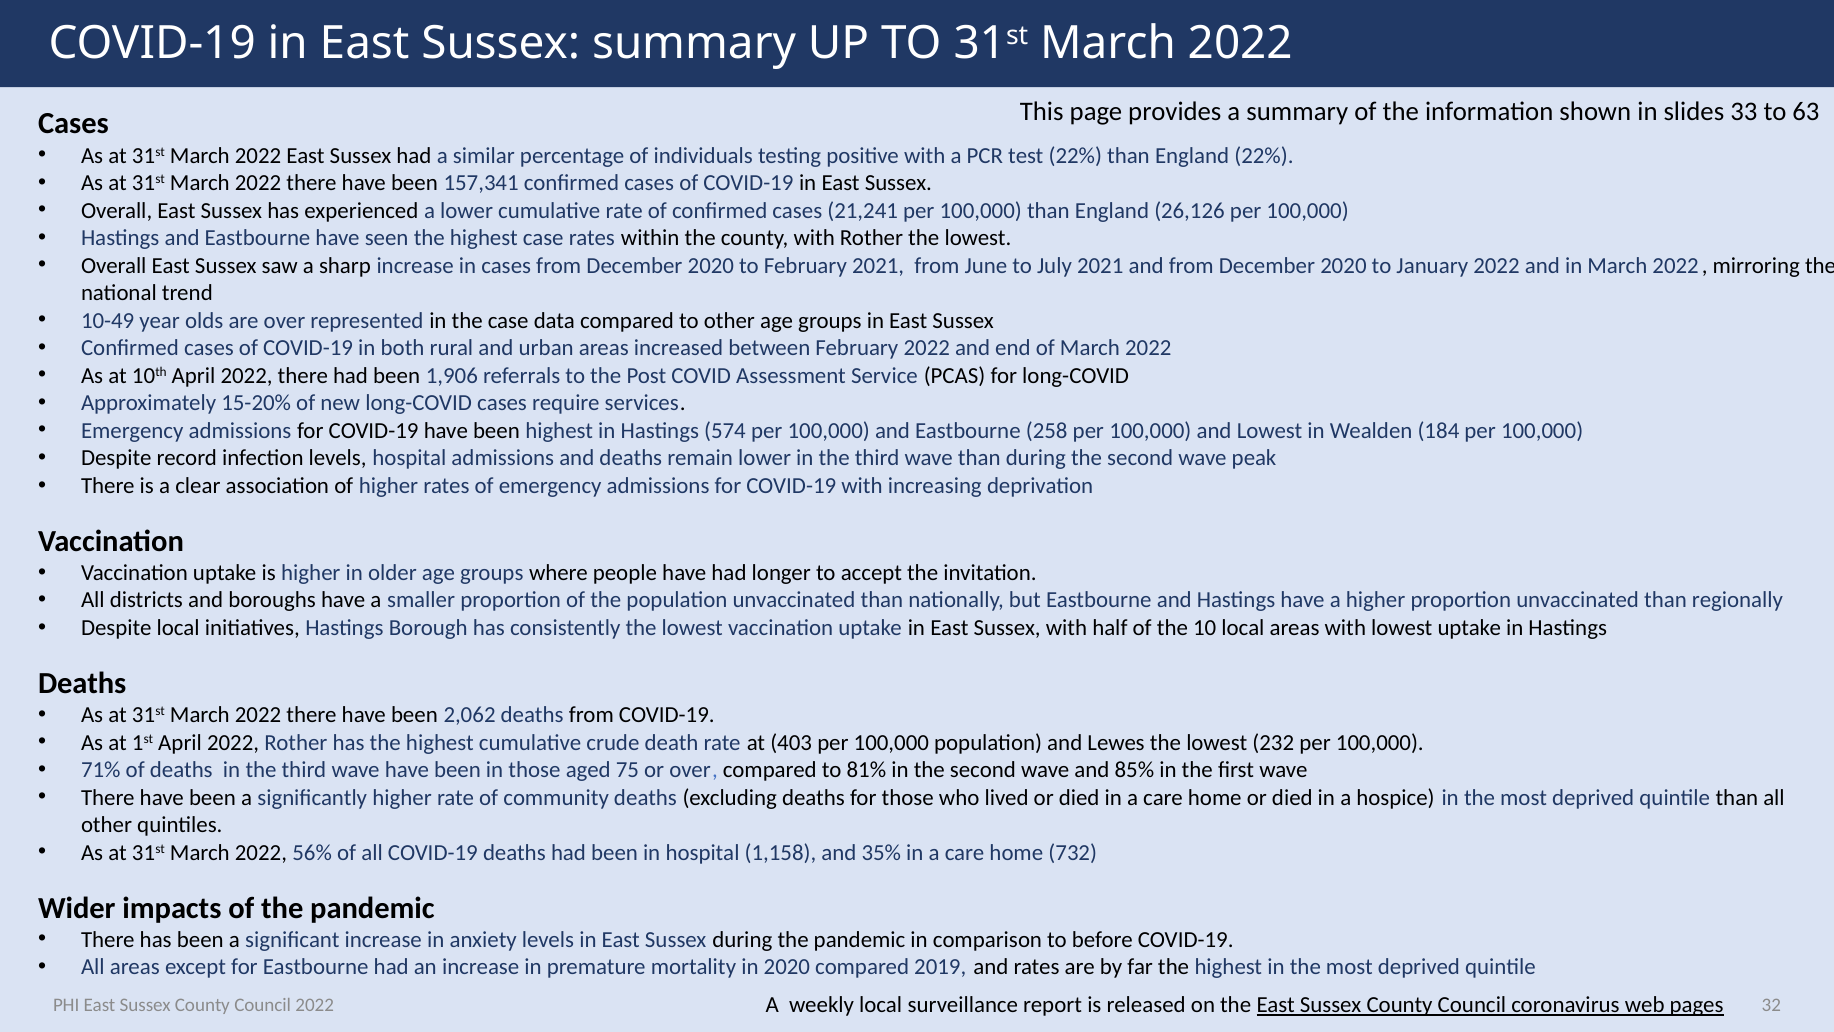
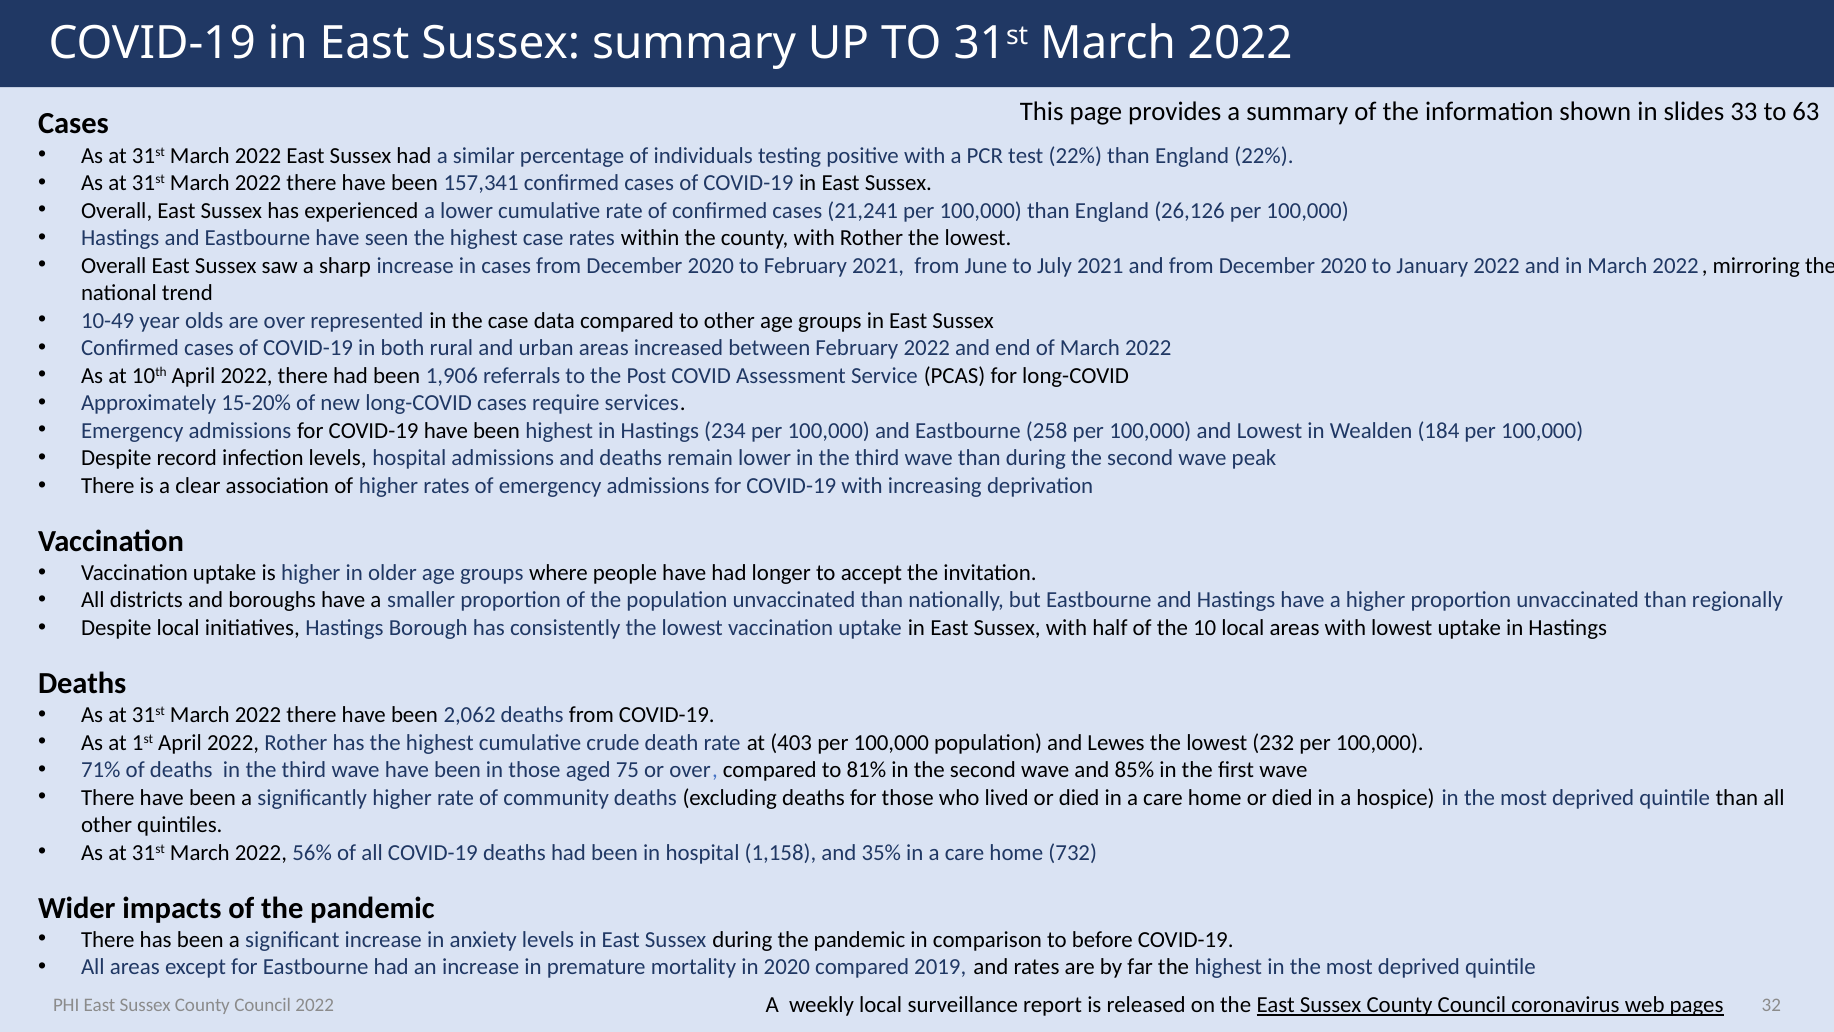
574: 574 -> 234 (725, 430)
